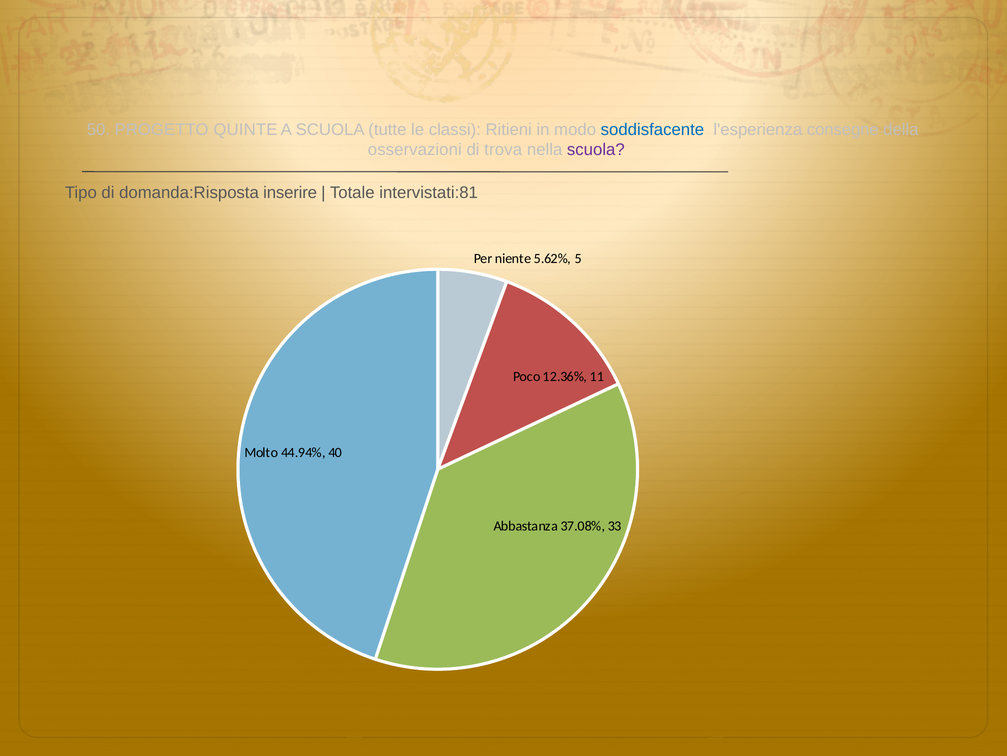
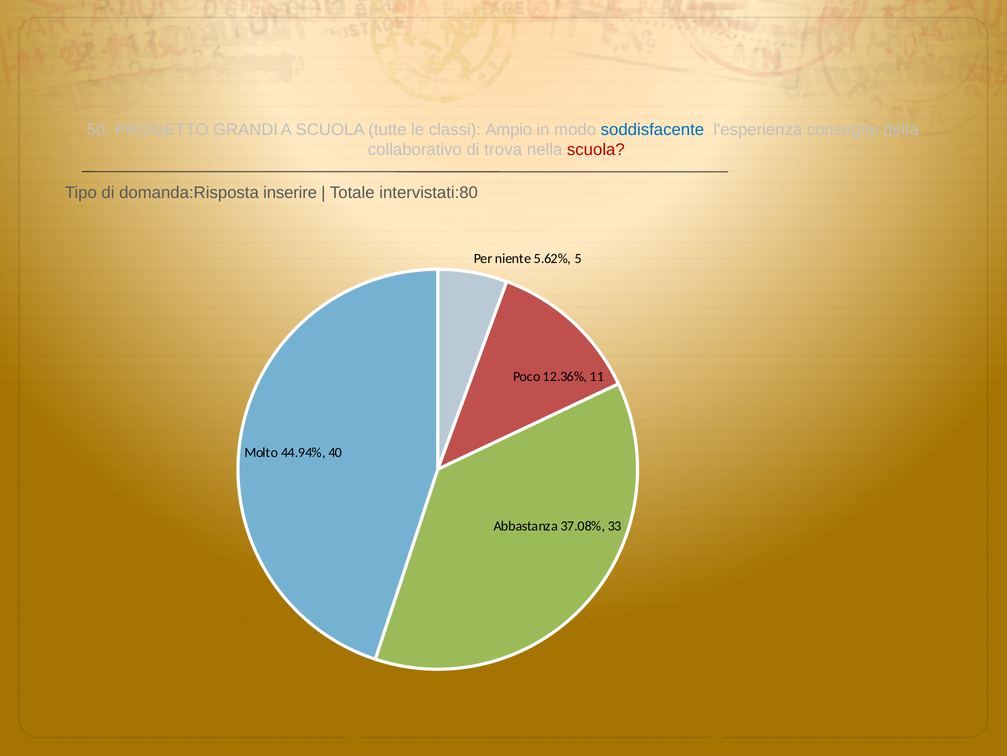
QUINTE: QUINTE -> GRANDI (246, 130)
Ritieni: Ritieni -> Ampio (509, 130)
osservazioni: osservazioni -> collaborativo (415, 150)
scuola colour: purple -> red (596, 150)
intervistati:81: intervistati:81 -> intervistati:80 (429, 192)
